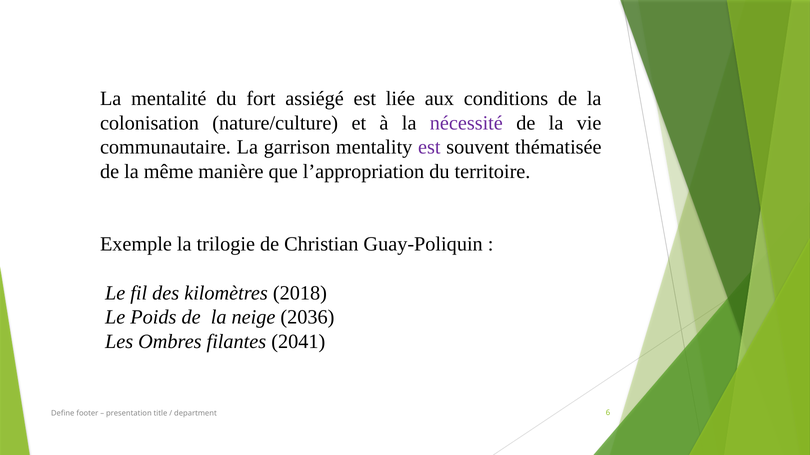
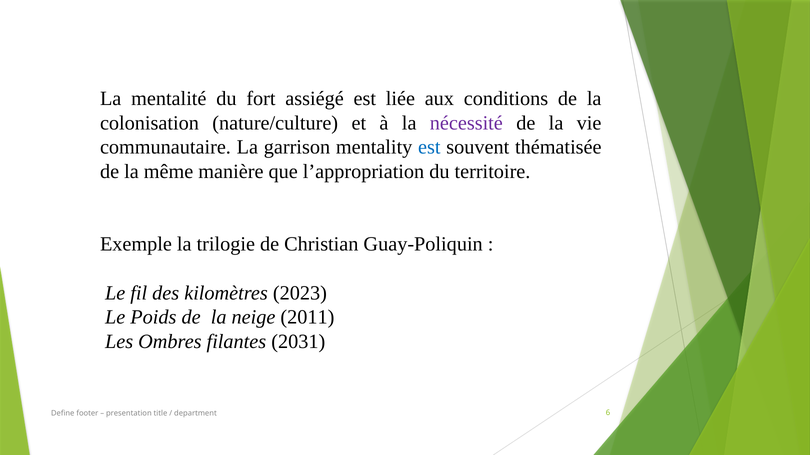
est colour: purple -> blue (429, 147)
2018: 2018 -> 2023 (300, 293)
2036: 2036 -> 2011 (307, 318)
2041: 2041 -> 2031 (298, 342)
